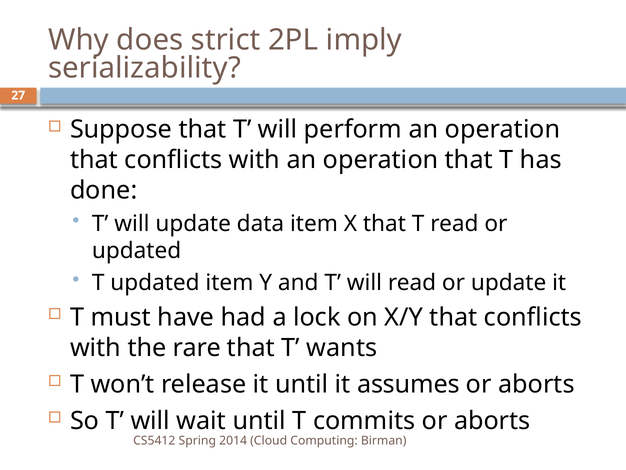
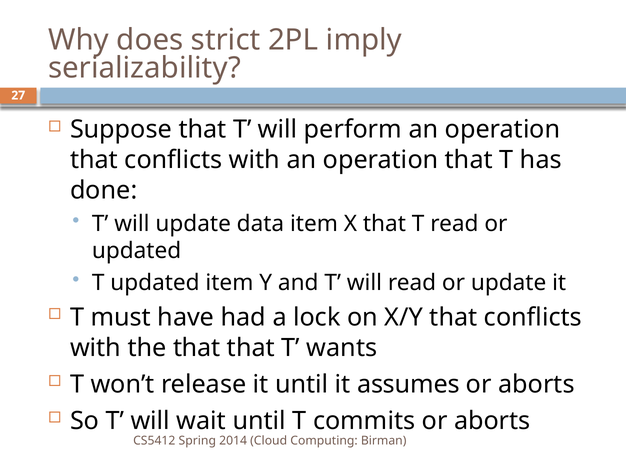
the rare: rare -> that (197, 348)
